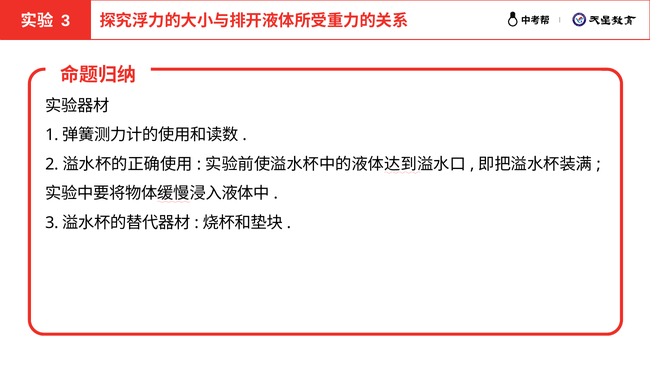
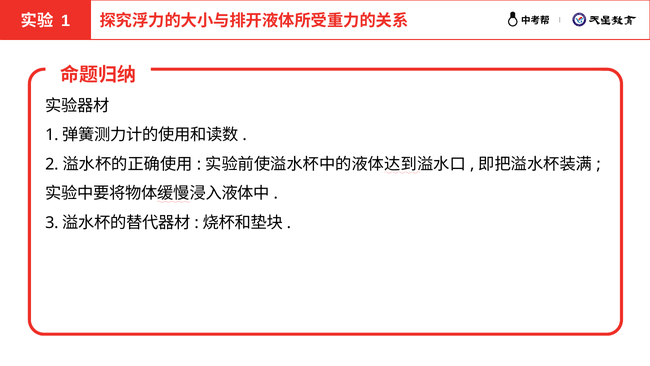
3: 3 -> 1 (66, 21)
